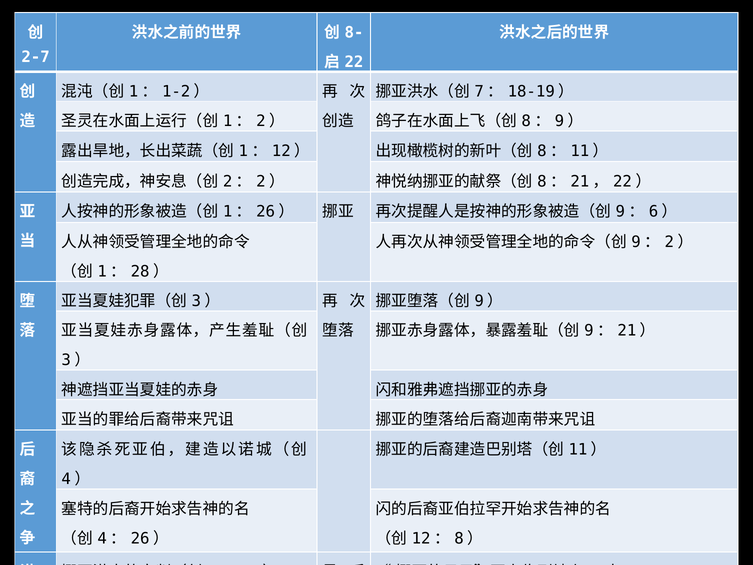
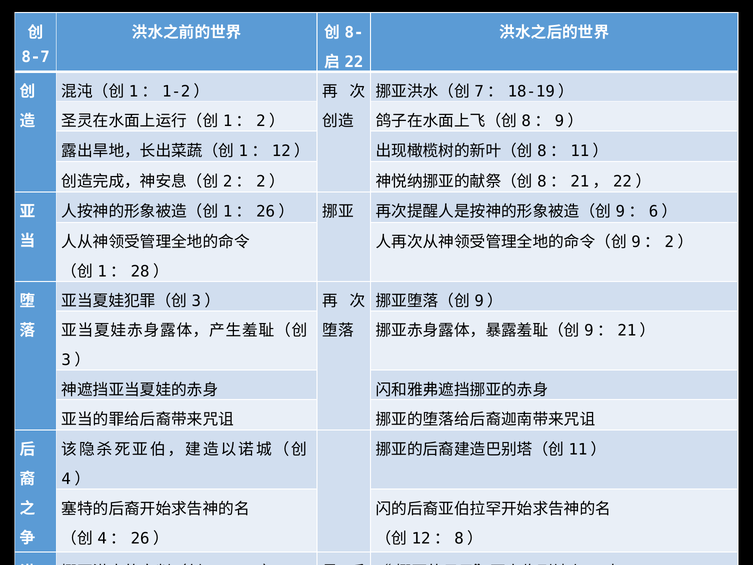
2-7: 2-7 -> 8-7 (36, 57)
